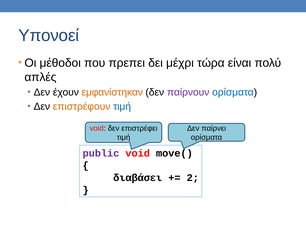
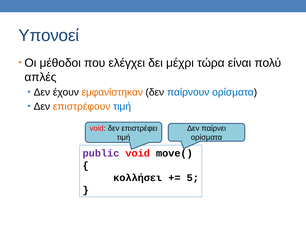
πρεπει: πρεπει -> ελέγχει (127, 63)
παίρνουν colour: purple -> blue (188, 93)
διαβάσει: διαβάσει -> κολλήσει (138, 178)
2: 2 -> 5 (193, 178)
